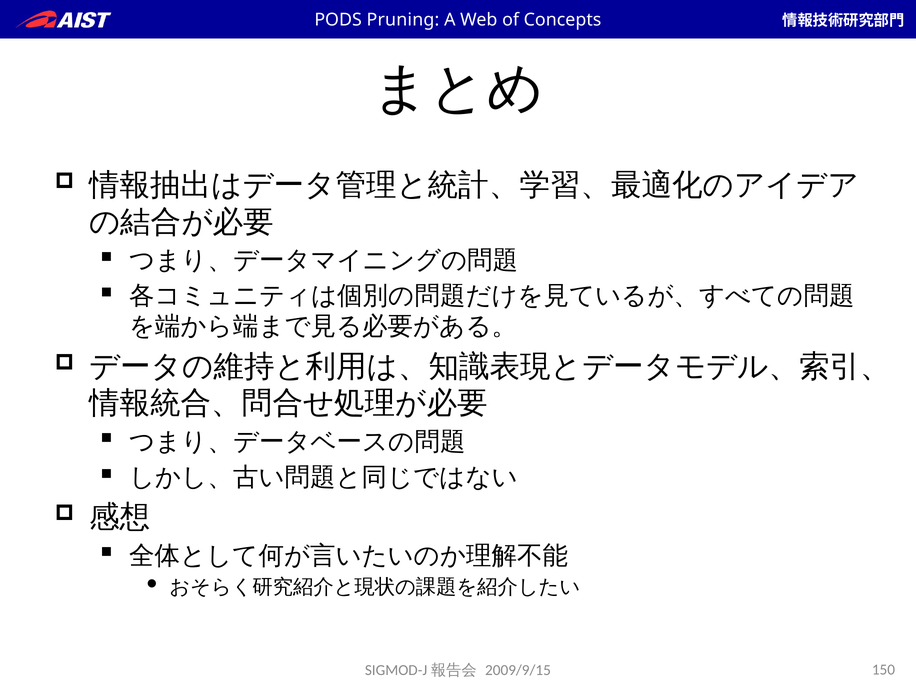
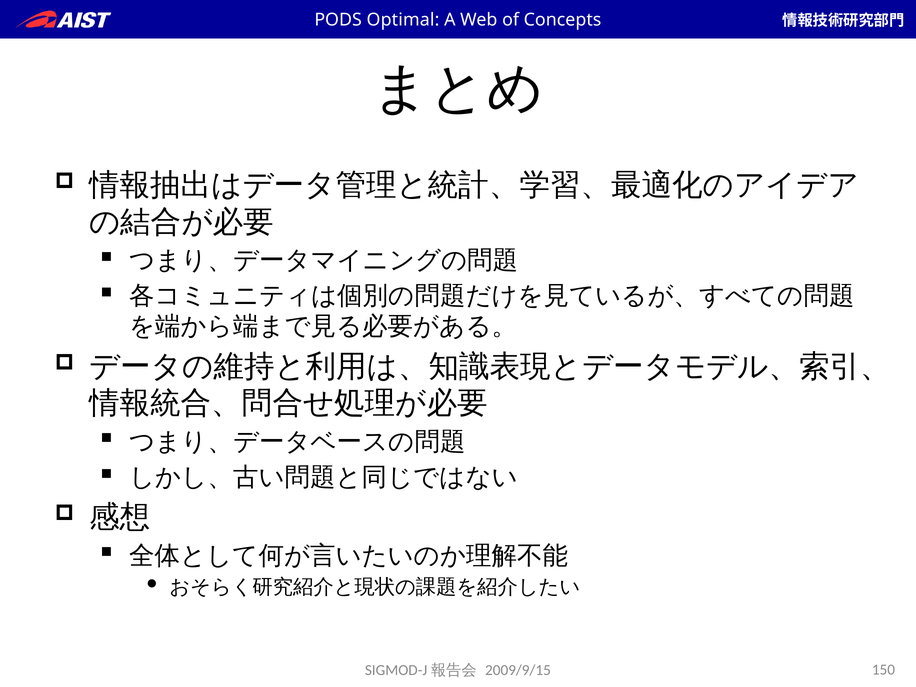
Pruning: Pruning -> Optimal (403, 20)
